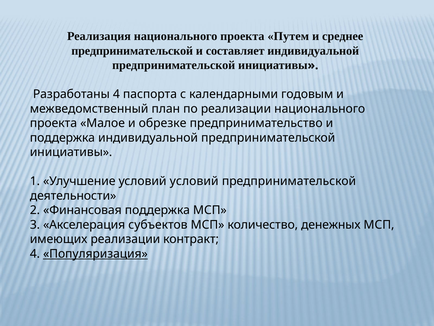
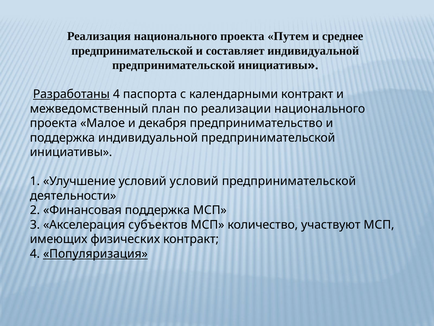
Разработаны underline: none -> present (71, 94)
календарными годовым: годовым -> контракт (307, 94)
обрезке: обрезке -> декабря (163, 123)
денежных: денежных -> участвуют (331, 224)
имеющих реализации: реализации -> физических (125, 239)
